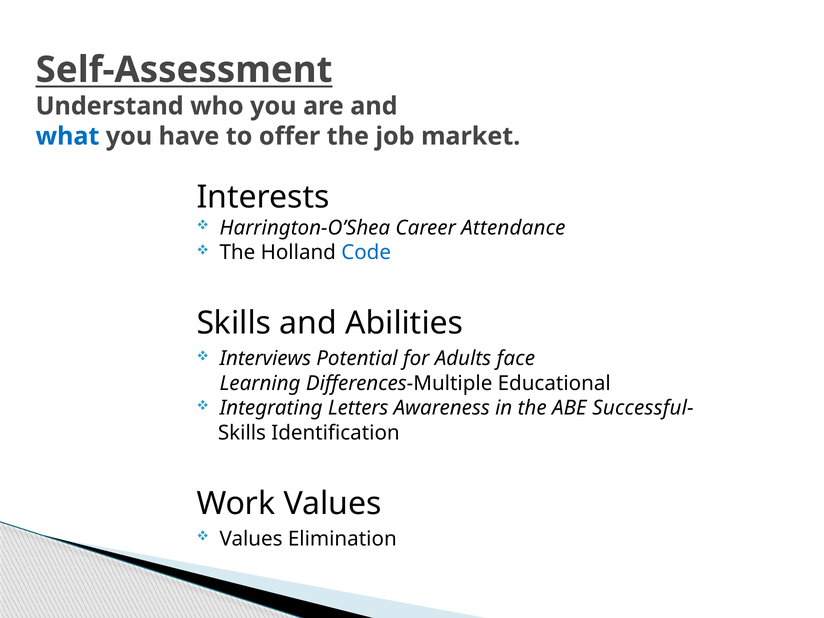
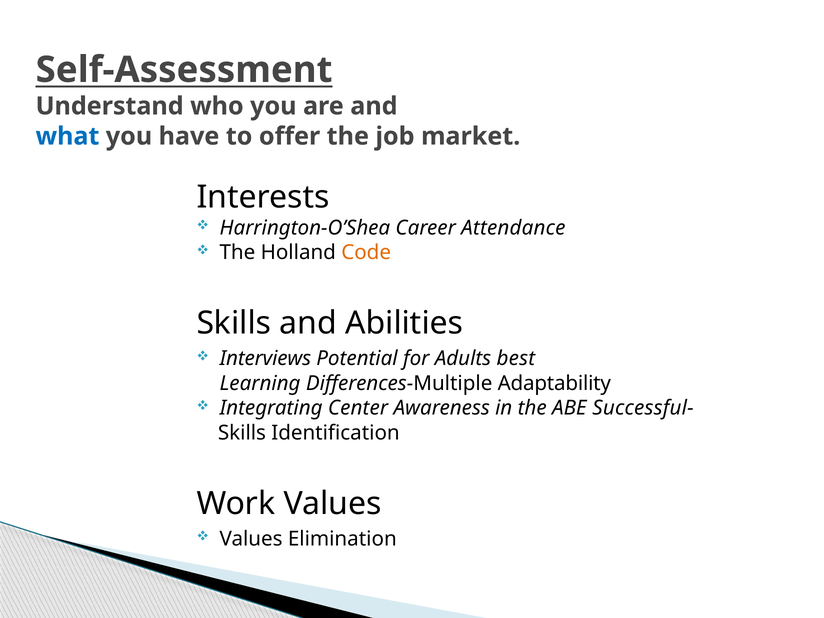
Code colour: blue -> orange (366, 253)
face: face -> best (516, 359)
Educational: Educational -> Adaptability (554, 383)
Letters: Letters -> Center (358, 408)
